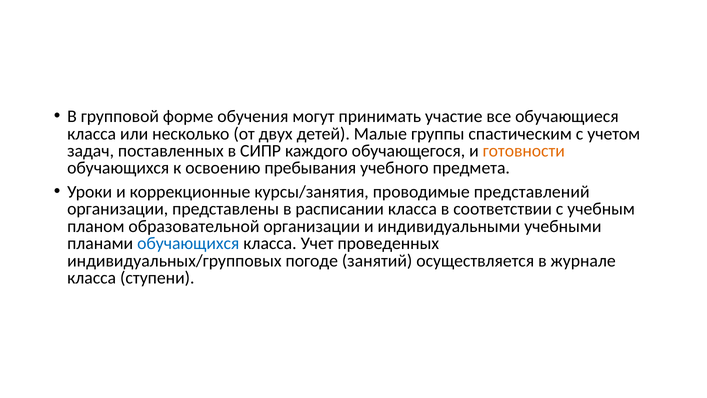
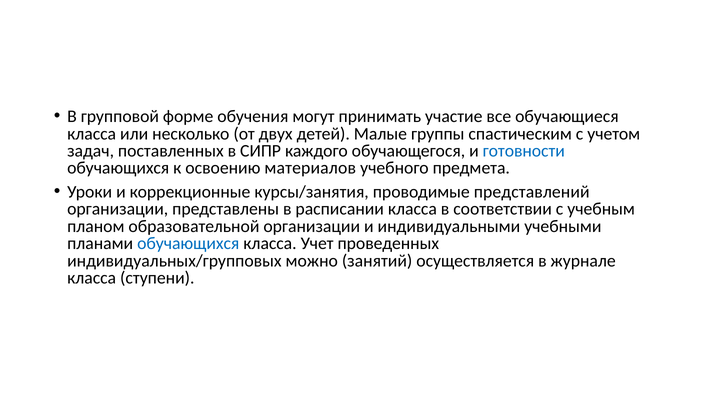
готовности colour: orange -> blue (524, 151)
пребывания: пребывания -> материалов (310, 168)
погоде: погоде -> можно (312, 260)
